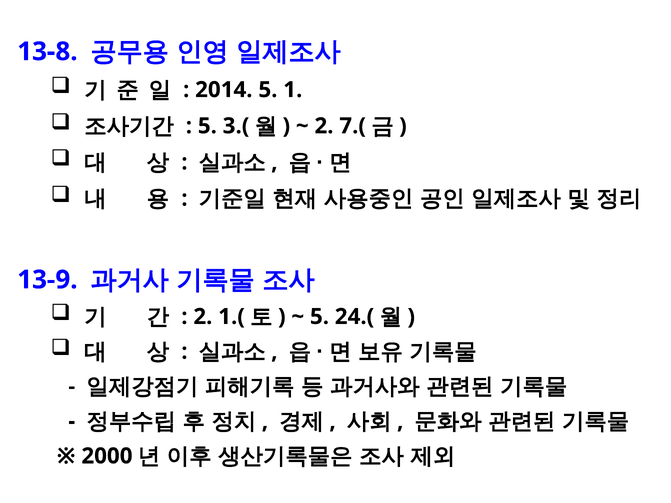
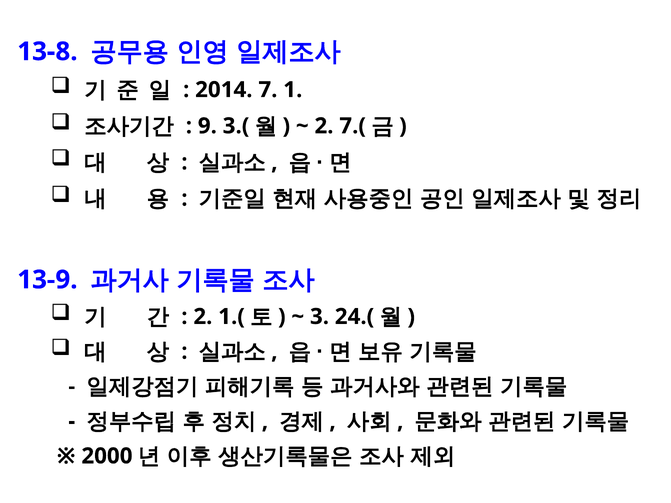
2014 5: 5 -> 7 (268, 90)
5: 5 -> 9 (207, 126)
5: 5 -> 3 (320, 317)
